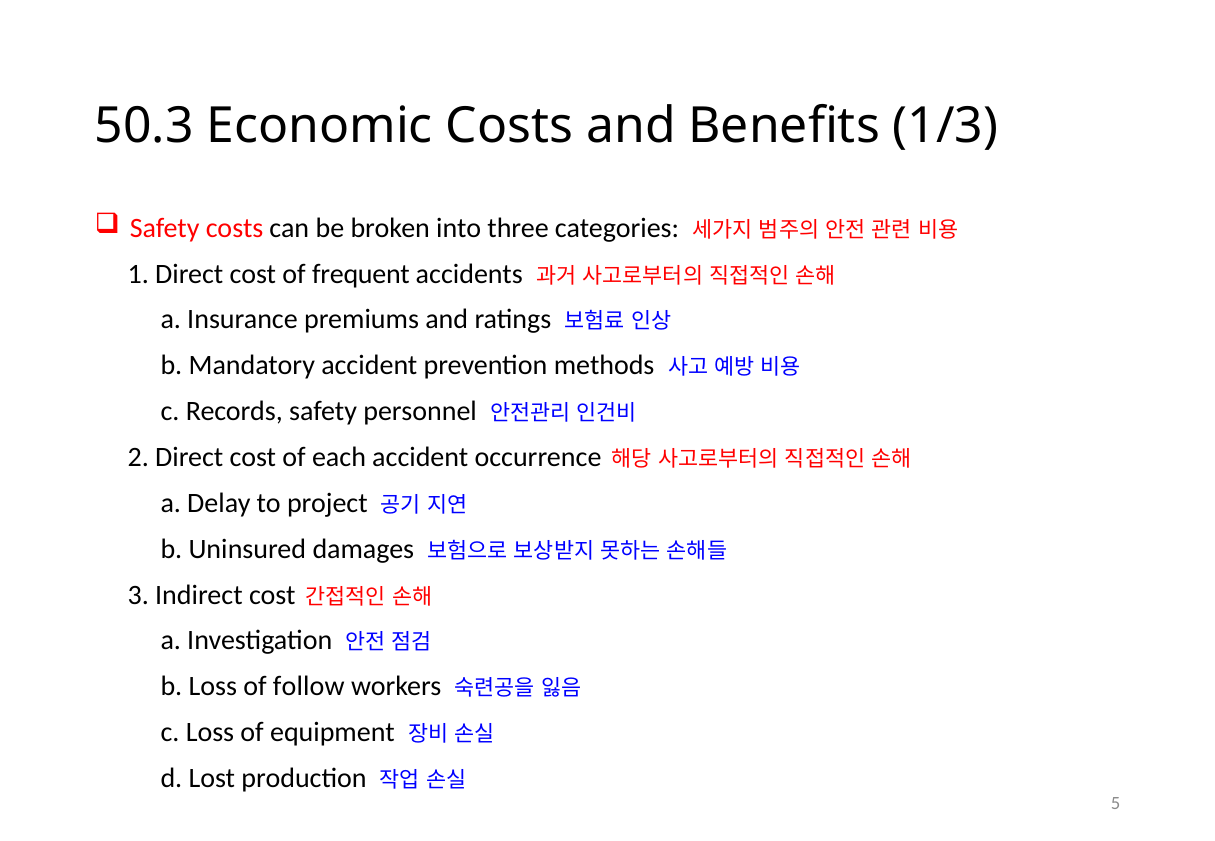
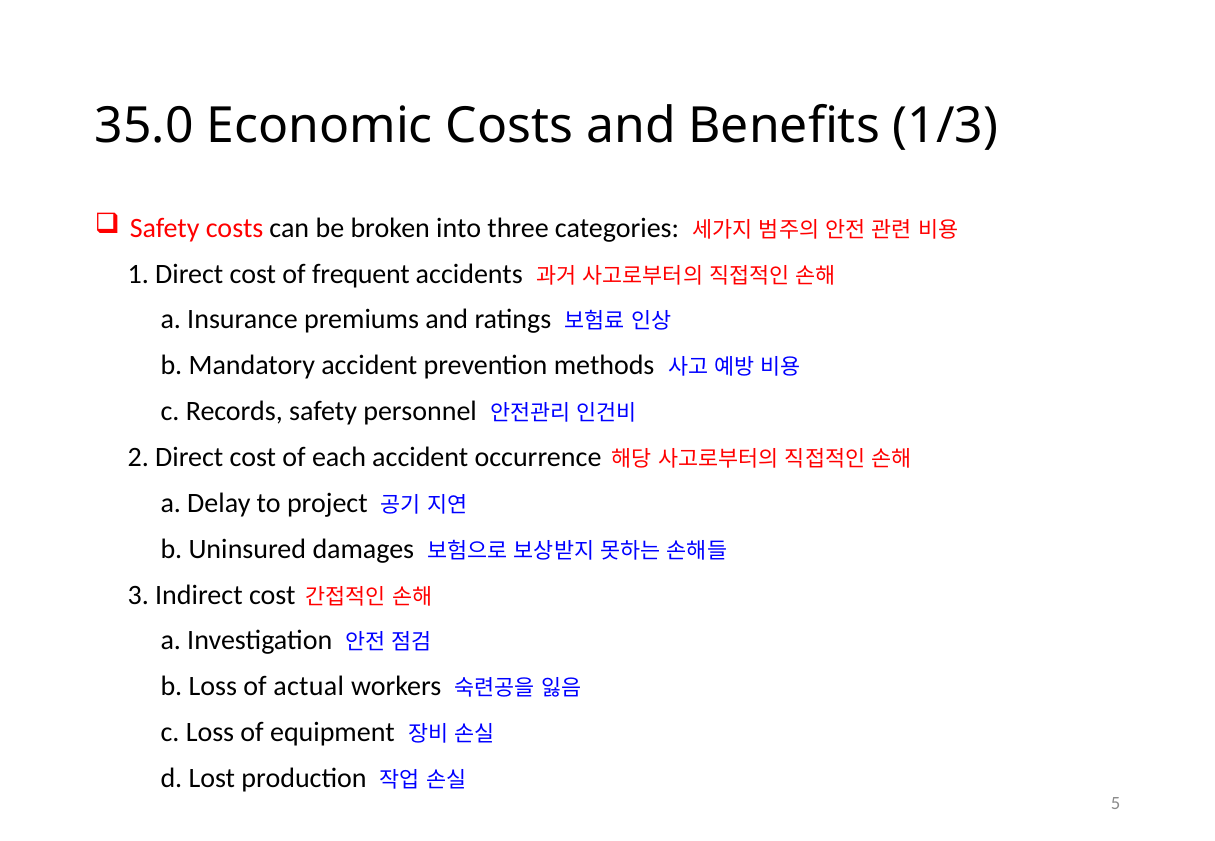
50.3: 50.3 -> 35.0 (144, 126)
follow: follow -> actual (309, 687)
